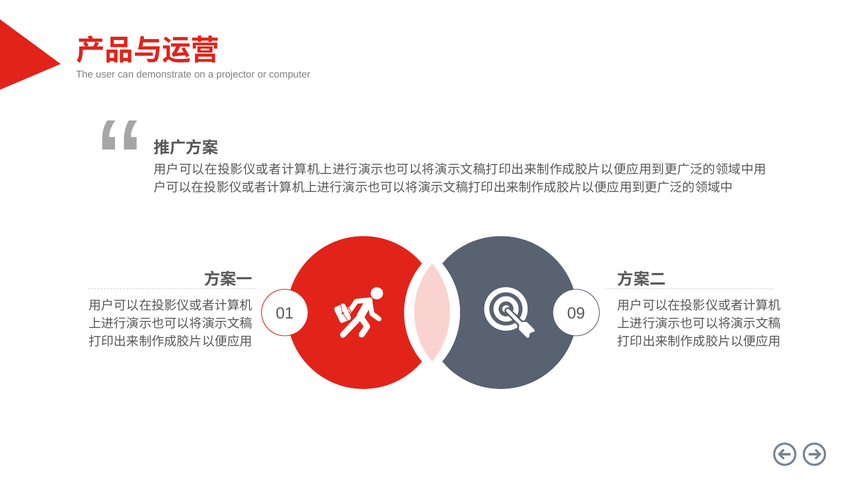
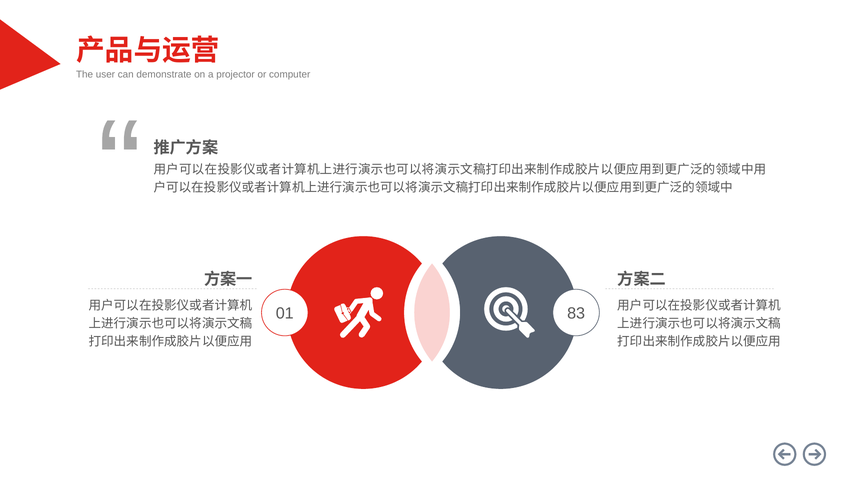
09: 09 -> 83 (576, 314)
